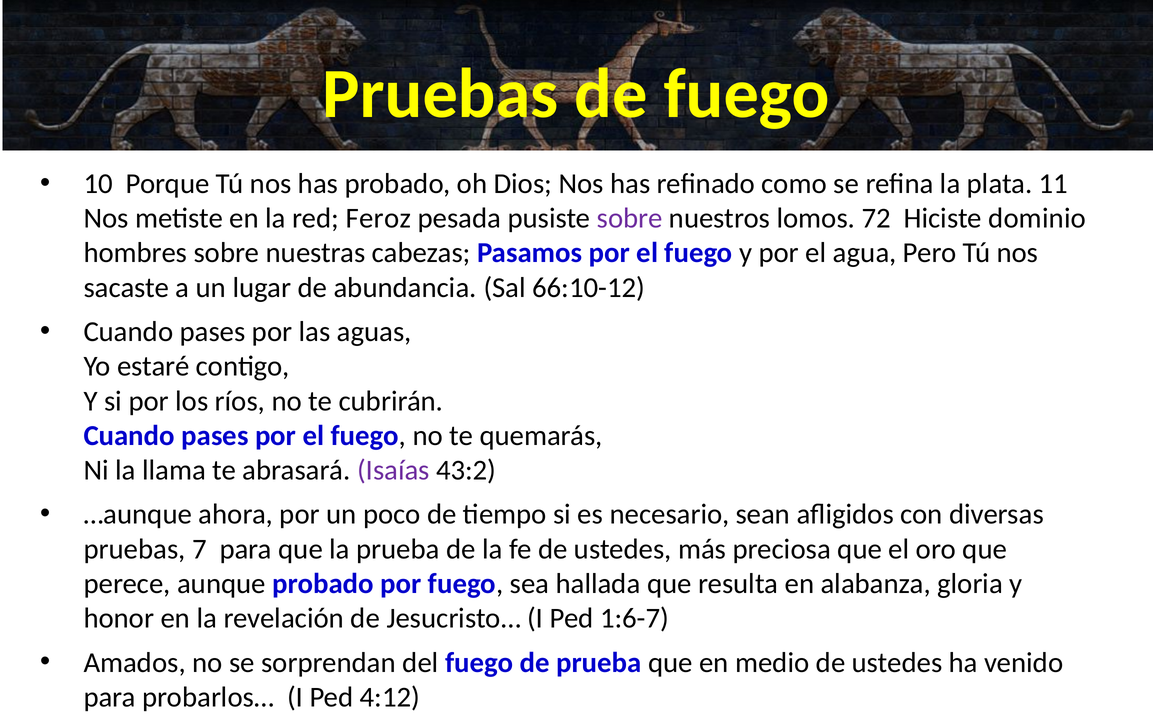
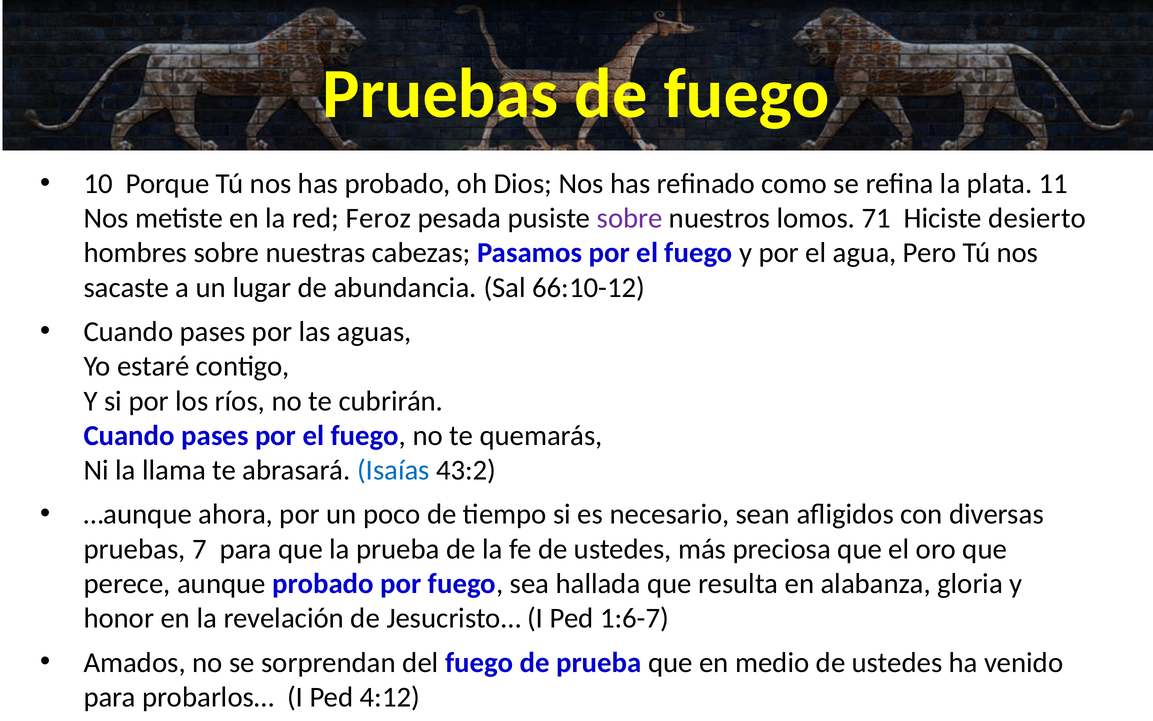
72: 72 -> 71 (876, 218)
dominio: dominio -> desierto (1037, 218)
Isaías colour: purple -> blue (393, 470)
